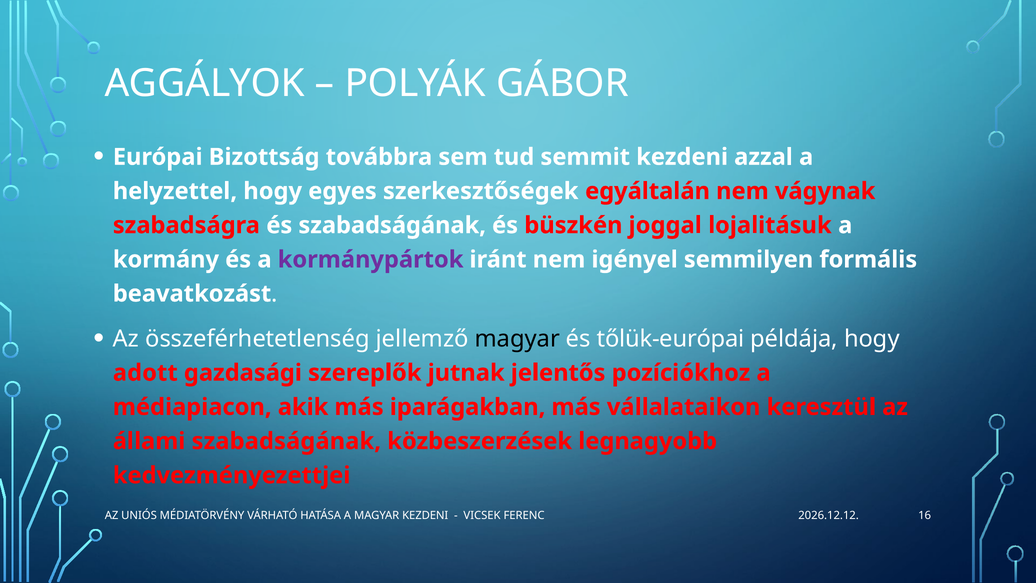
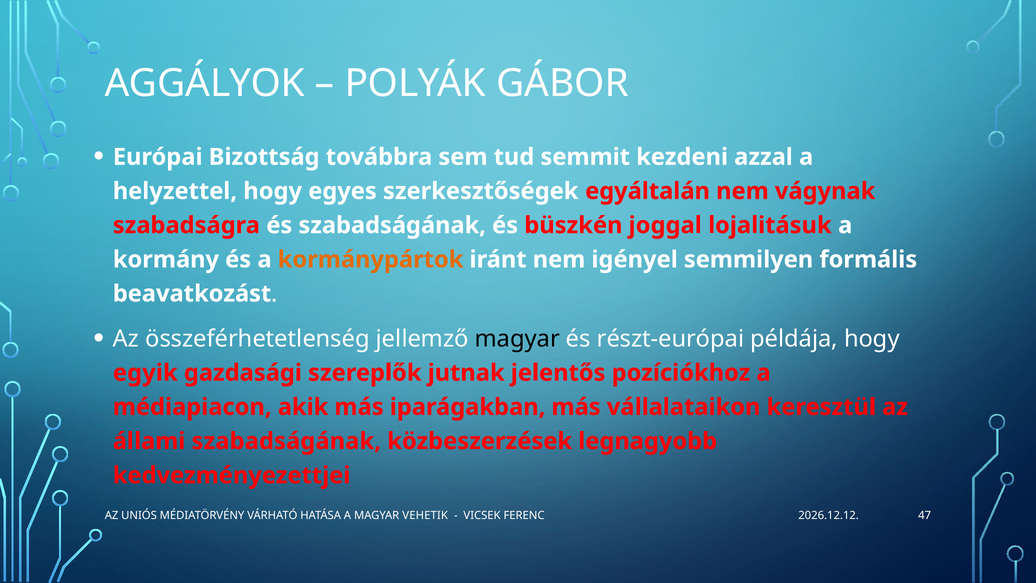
kormánypártok colour: purple -> orange (371, 259)
tőlük-európai: tőlük-európai -> részt-európai (671, 339)
adott: adott -> egyik (145, 373)
MAGYAR KEZDENI: KEZDENI -> VEHETIK (425, 515)
16: 16 -> 47 (925, 515)
